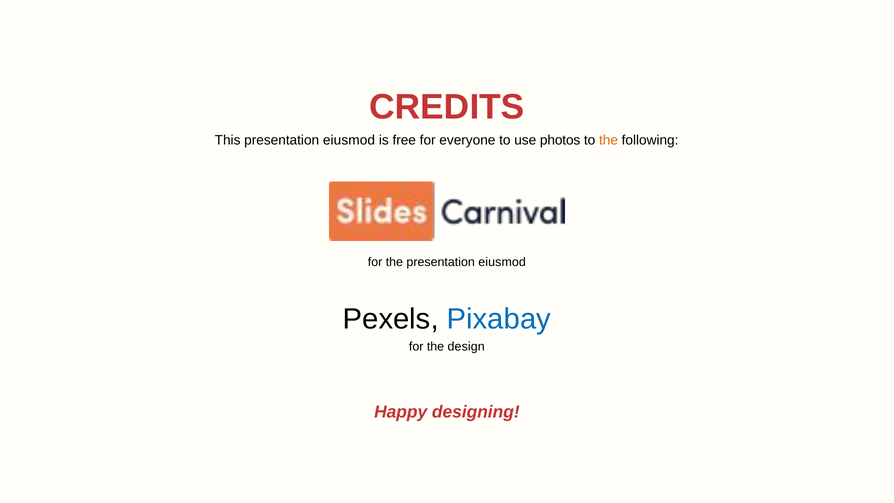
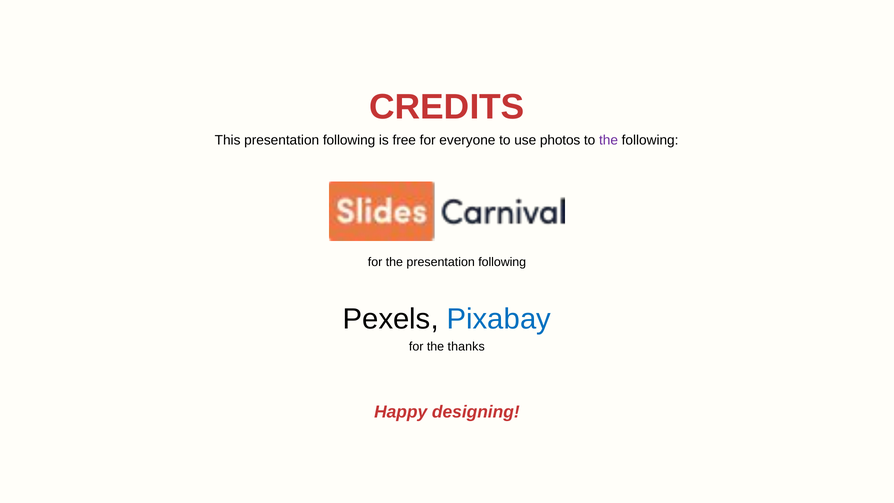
This presentation eiusmod: eiusmod -> following (349, 140)
the colour: orange -> purple (609, 140)
the presentation eiusmod: eiusmod -> following (502, 262)
design: design -> thanks (466, 347)
